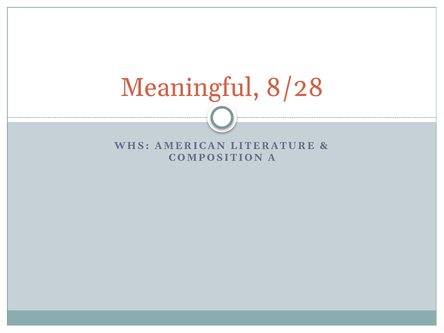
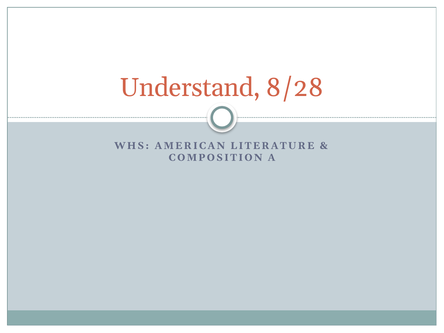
Meaningful: Meaningful -> Understand (190, 88)
